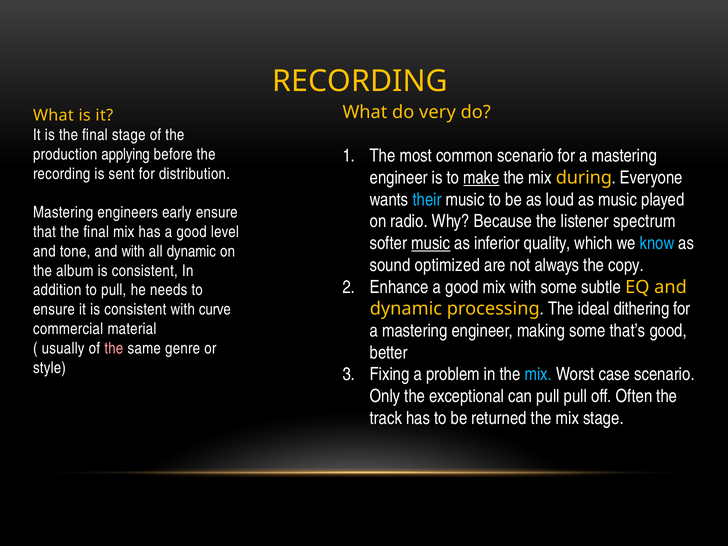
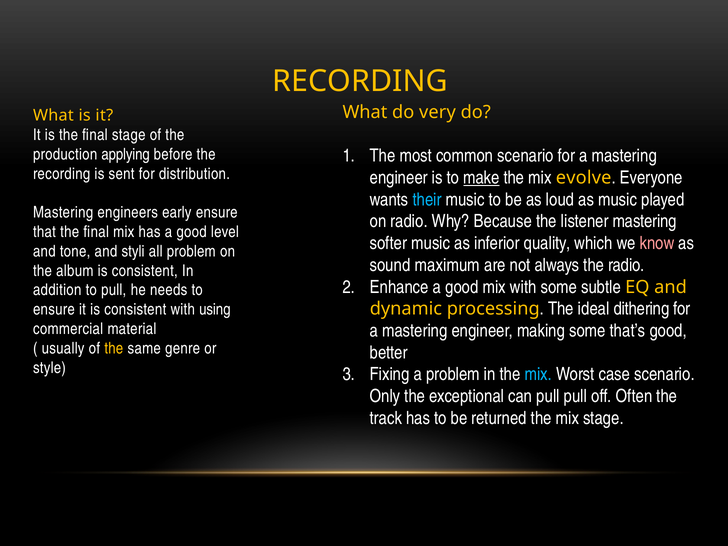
during: during -> evolve (584, 178)
listener spectrum: spectrum -> mastering (645, 221)
music underline: present -> none (431, 243)
know colour: light blue -> pink (657, 243)
and with: with -> styli (133, 251)
all dynamic: dynamic -> problem (191, 251)
optimized: optimized -> maximum (447, 265)
the copy: copy -> radio (626, 265)
curve: curve -> using (215, 310)
the colour: pink -> yellow (114, 348)
